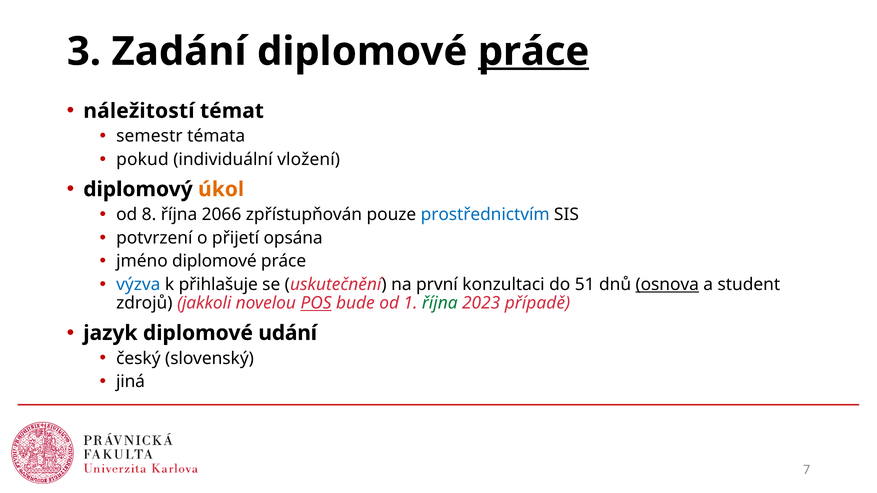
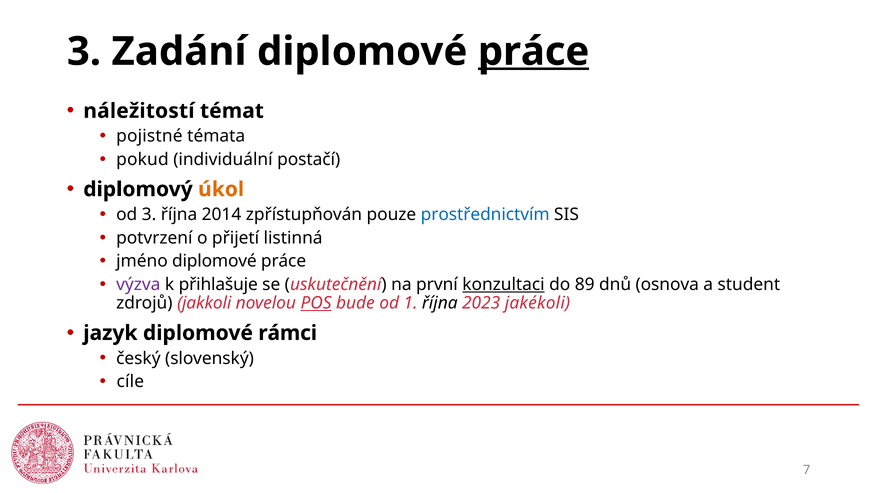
semestr: semestr -> pojistné (149, 136)
vložení: vložení -> postačí (309, 160)
od 8: 8 -> 3 (149, 215)
2066: 2066 -> 2014 (222, 215)
opsána: opsána -> listinná (293, 238)
výzva colour: blue -> purple (138, 285)
konzultaci underline: none -> present (504, 285)
51: 51 -> 89 (585, 285)
osnova underline: present -> none (667, 285)
října colour: green -> black (440, 303)
případě: případě -> jakékoli (537, 303)
udání: udání -> rámci (288, 333)
jiná: jiná -> cíle (130, 382)
